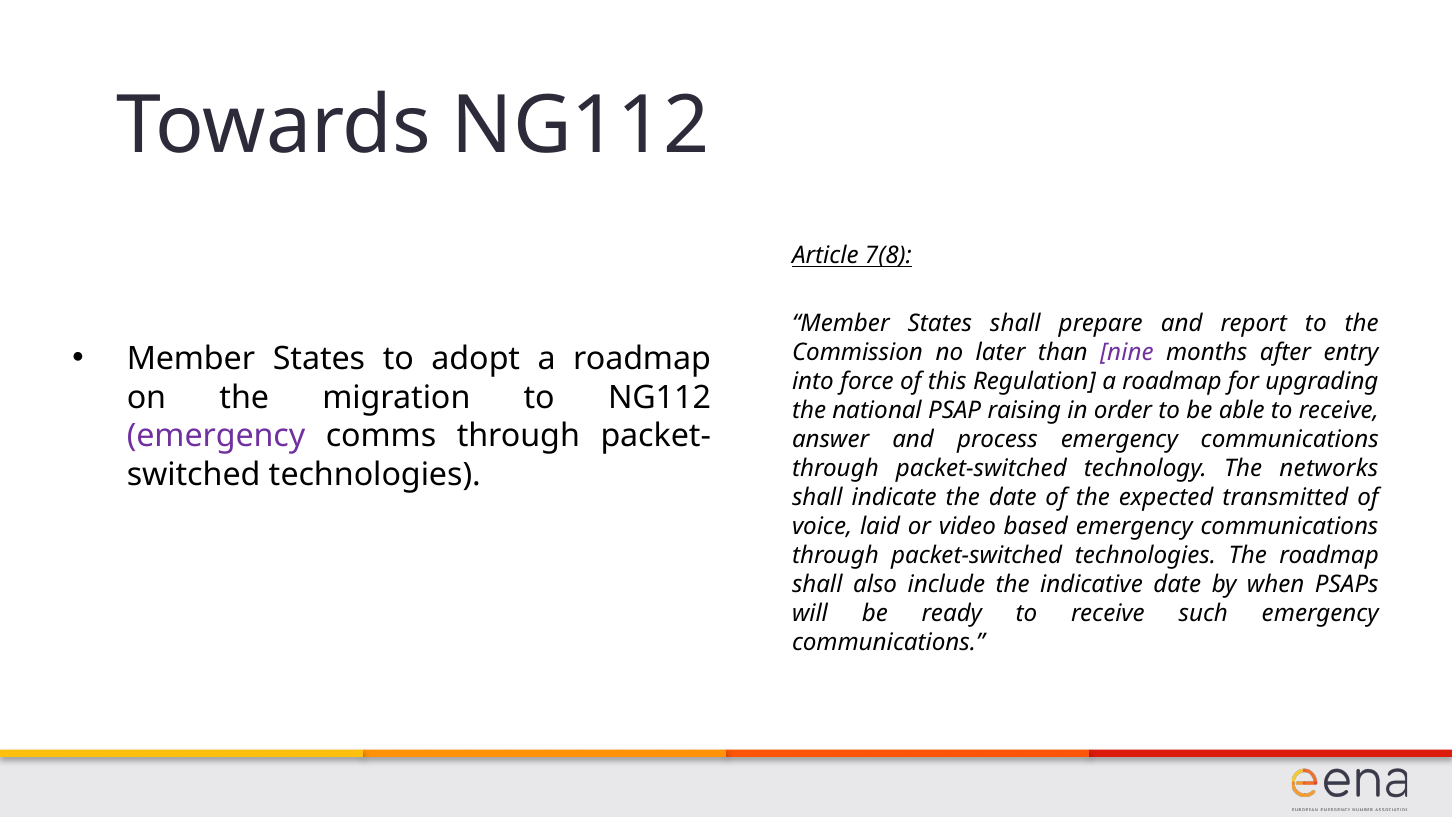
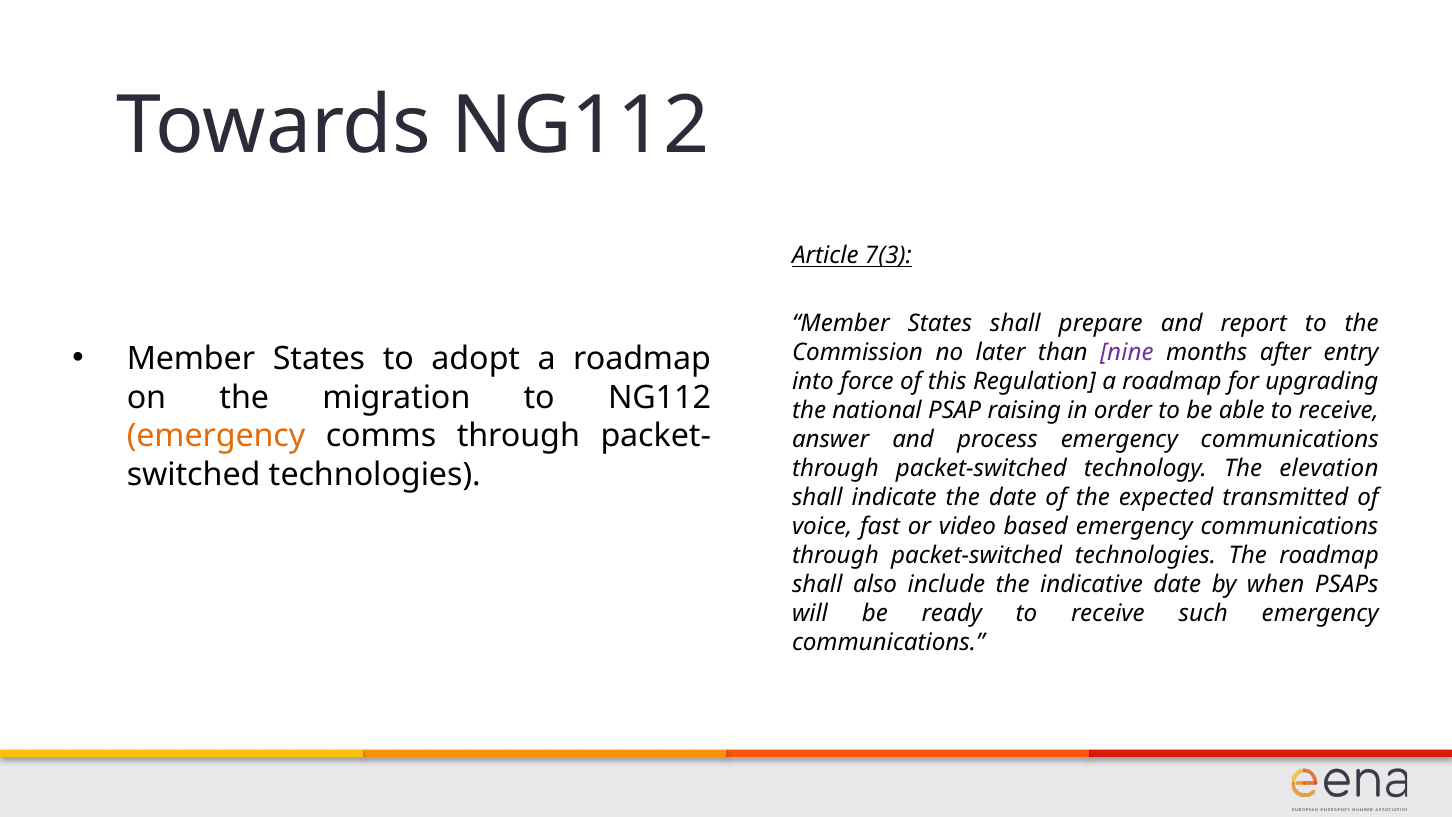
7(8: 7(8 -> 7(3 (888, 255)
emergency colour: purple -> orange (216, 436)
networks: networks -> elevation (1329, 468)
laid: laid -> fast (880, 527)
